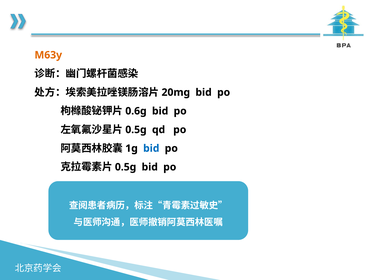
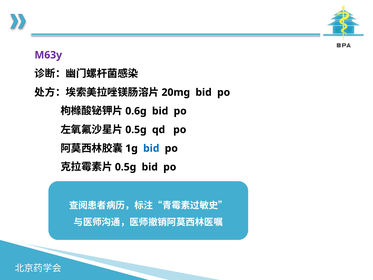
M63y colour: orange -> purple (48, 55)
